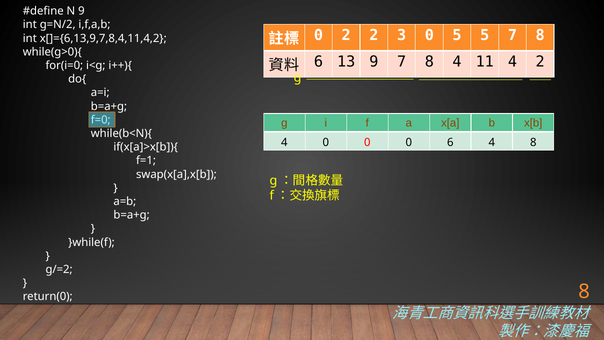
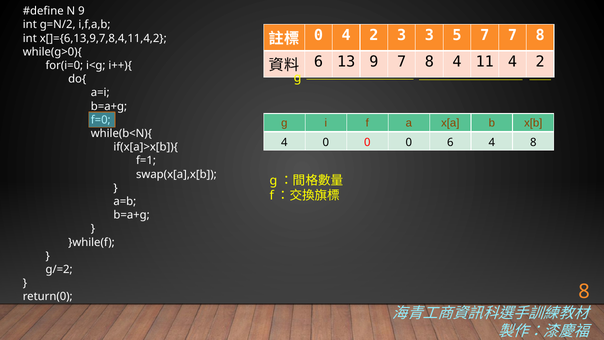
0 2: 2 -> 4 (346, 35)
3 0: 0 -> 3 (429, 35)
5 5: 5 -> 7 (485, 35)
